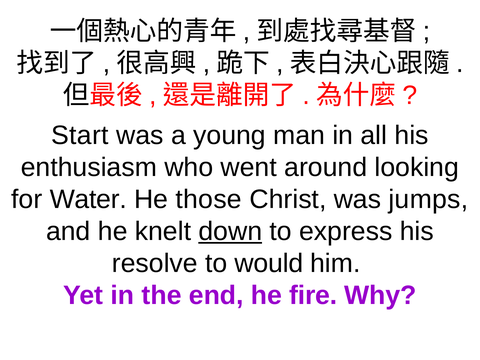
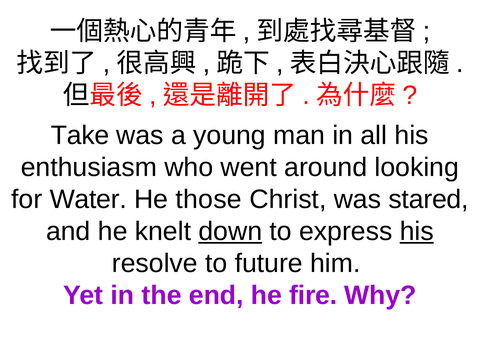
Start: Start -> Take (80, 135)
jumps: jumps -> stared (429, 199)
his underline: none -> present (417, 231)
would: would -> future (269, 263)
